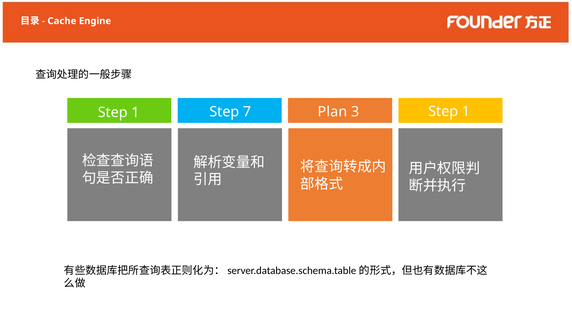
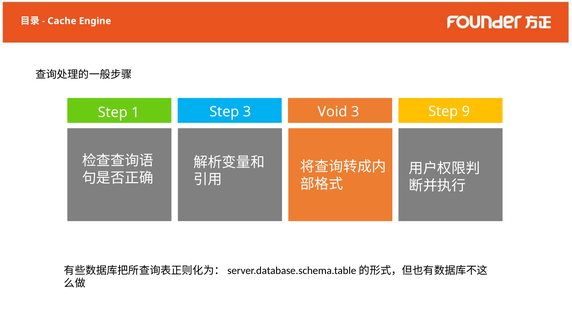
Step 7: 7 -> 3 (247, 112)
Plan: Plan -> Void (332, 112)
1 Step 1: 1 -> 9 (466, 111)
